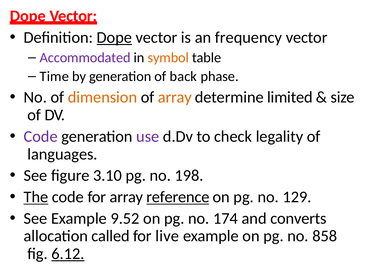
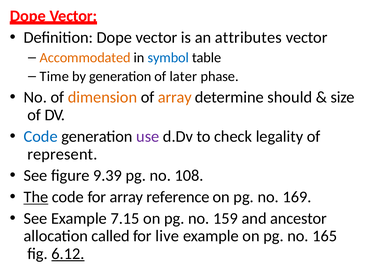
Dope underline: present -> none (114, 38)
frequency: frequency -> attributes (248, 38)
Accommodated colour: purple -> orange (85, 58)
symbol colour: orange -> blue (168, 58)
back: back -> later (183, 77)
limited: limited -> should (290, 97)
Code colour: purple -> blue (41, 136)
languages: languages -> represent (62, 154)
3.10: 3.10 -> 9.39 (108, 176)
198: 198 -> 108 (189, 176)
reference underline: present -> none (178, 197)
129: 129 -> 169 (297, 197)
9.52: 9.52 -> 7.15 (125, 218)
174: 174 -> 159 (226, 218)
converts: converts -> ancestor (298, 218)
858: 858 -> 165 (325, 236)
